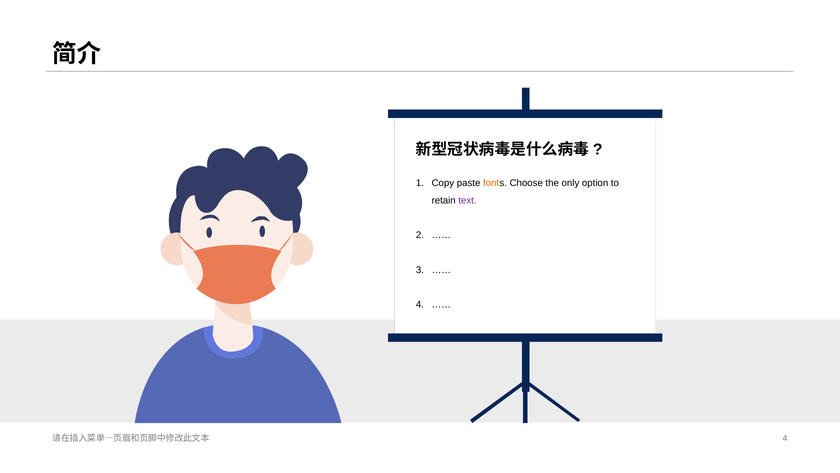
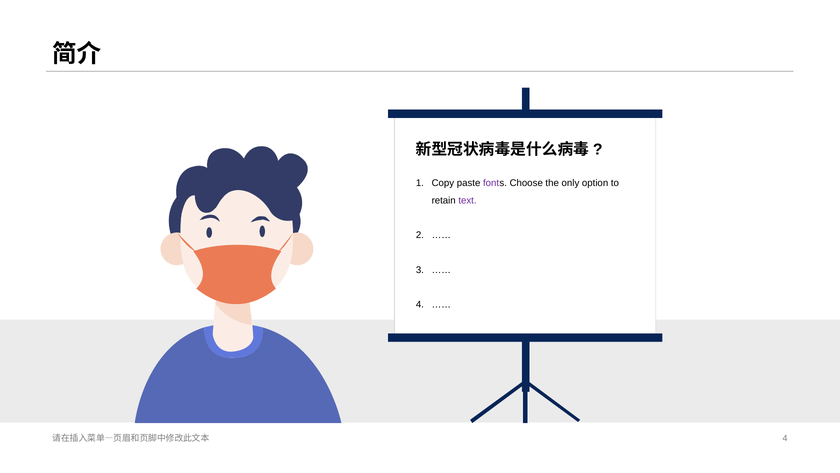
font colour: orange -> purple (491, 183)
